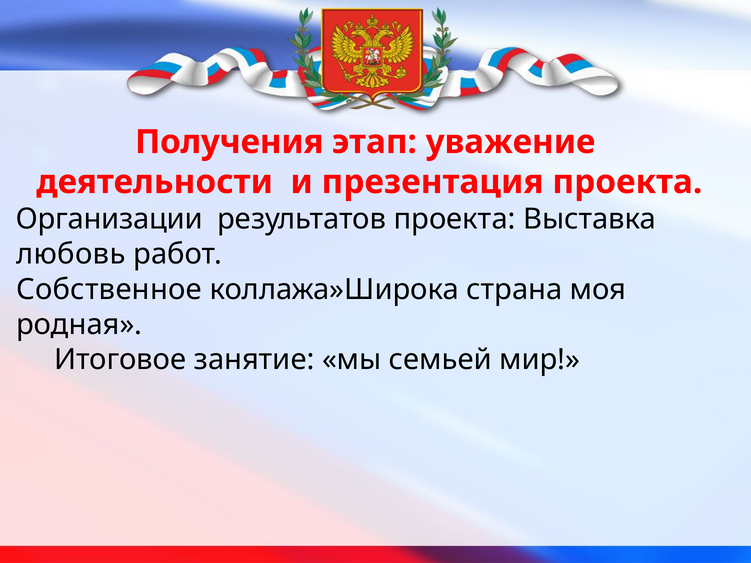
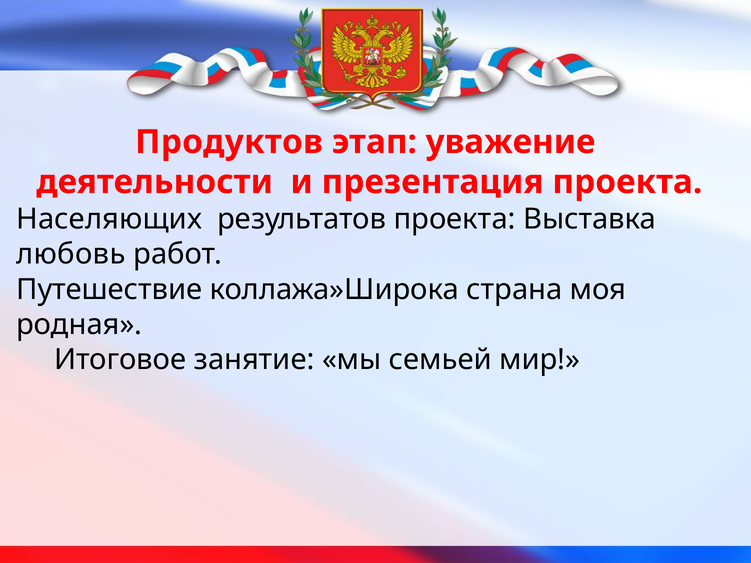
Получения: Получения -> Продуктов (229, 142)
Организации: Организации -> Населяющих (109, 219)
Собственное: Собственное -> Путешествие (109, 290)
